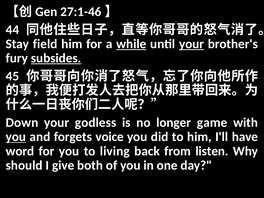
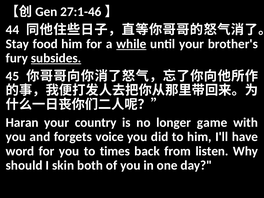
field: field -> food (45, 44)
your underline: present -> none (192, 44)
Down: Down -> Haran (22, 123)
godless: godless -> country (96, 123)
you underline: present -> none (16, 137)
living: living -> times (115, 151)
give: give -> skin (63, 165)
